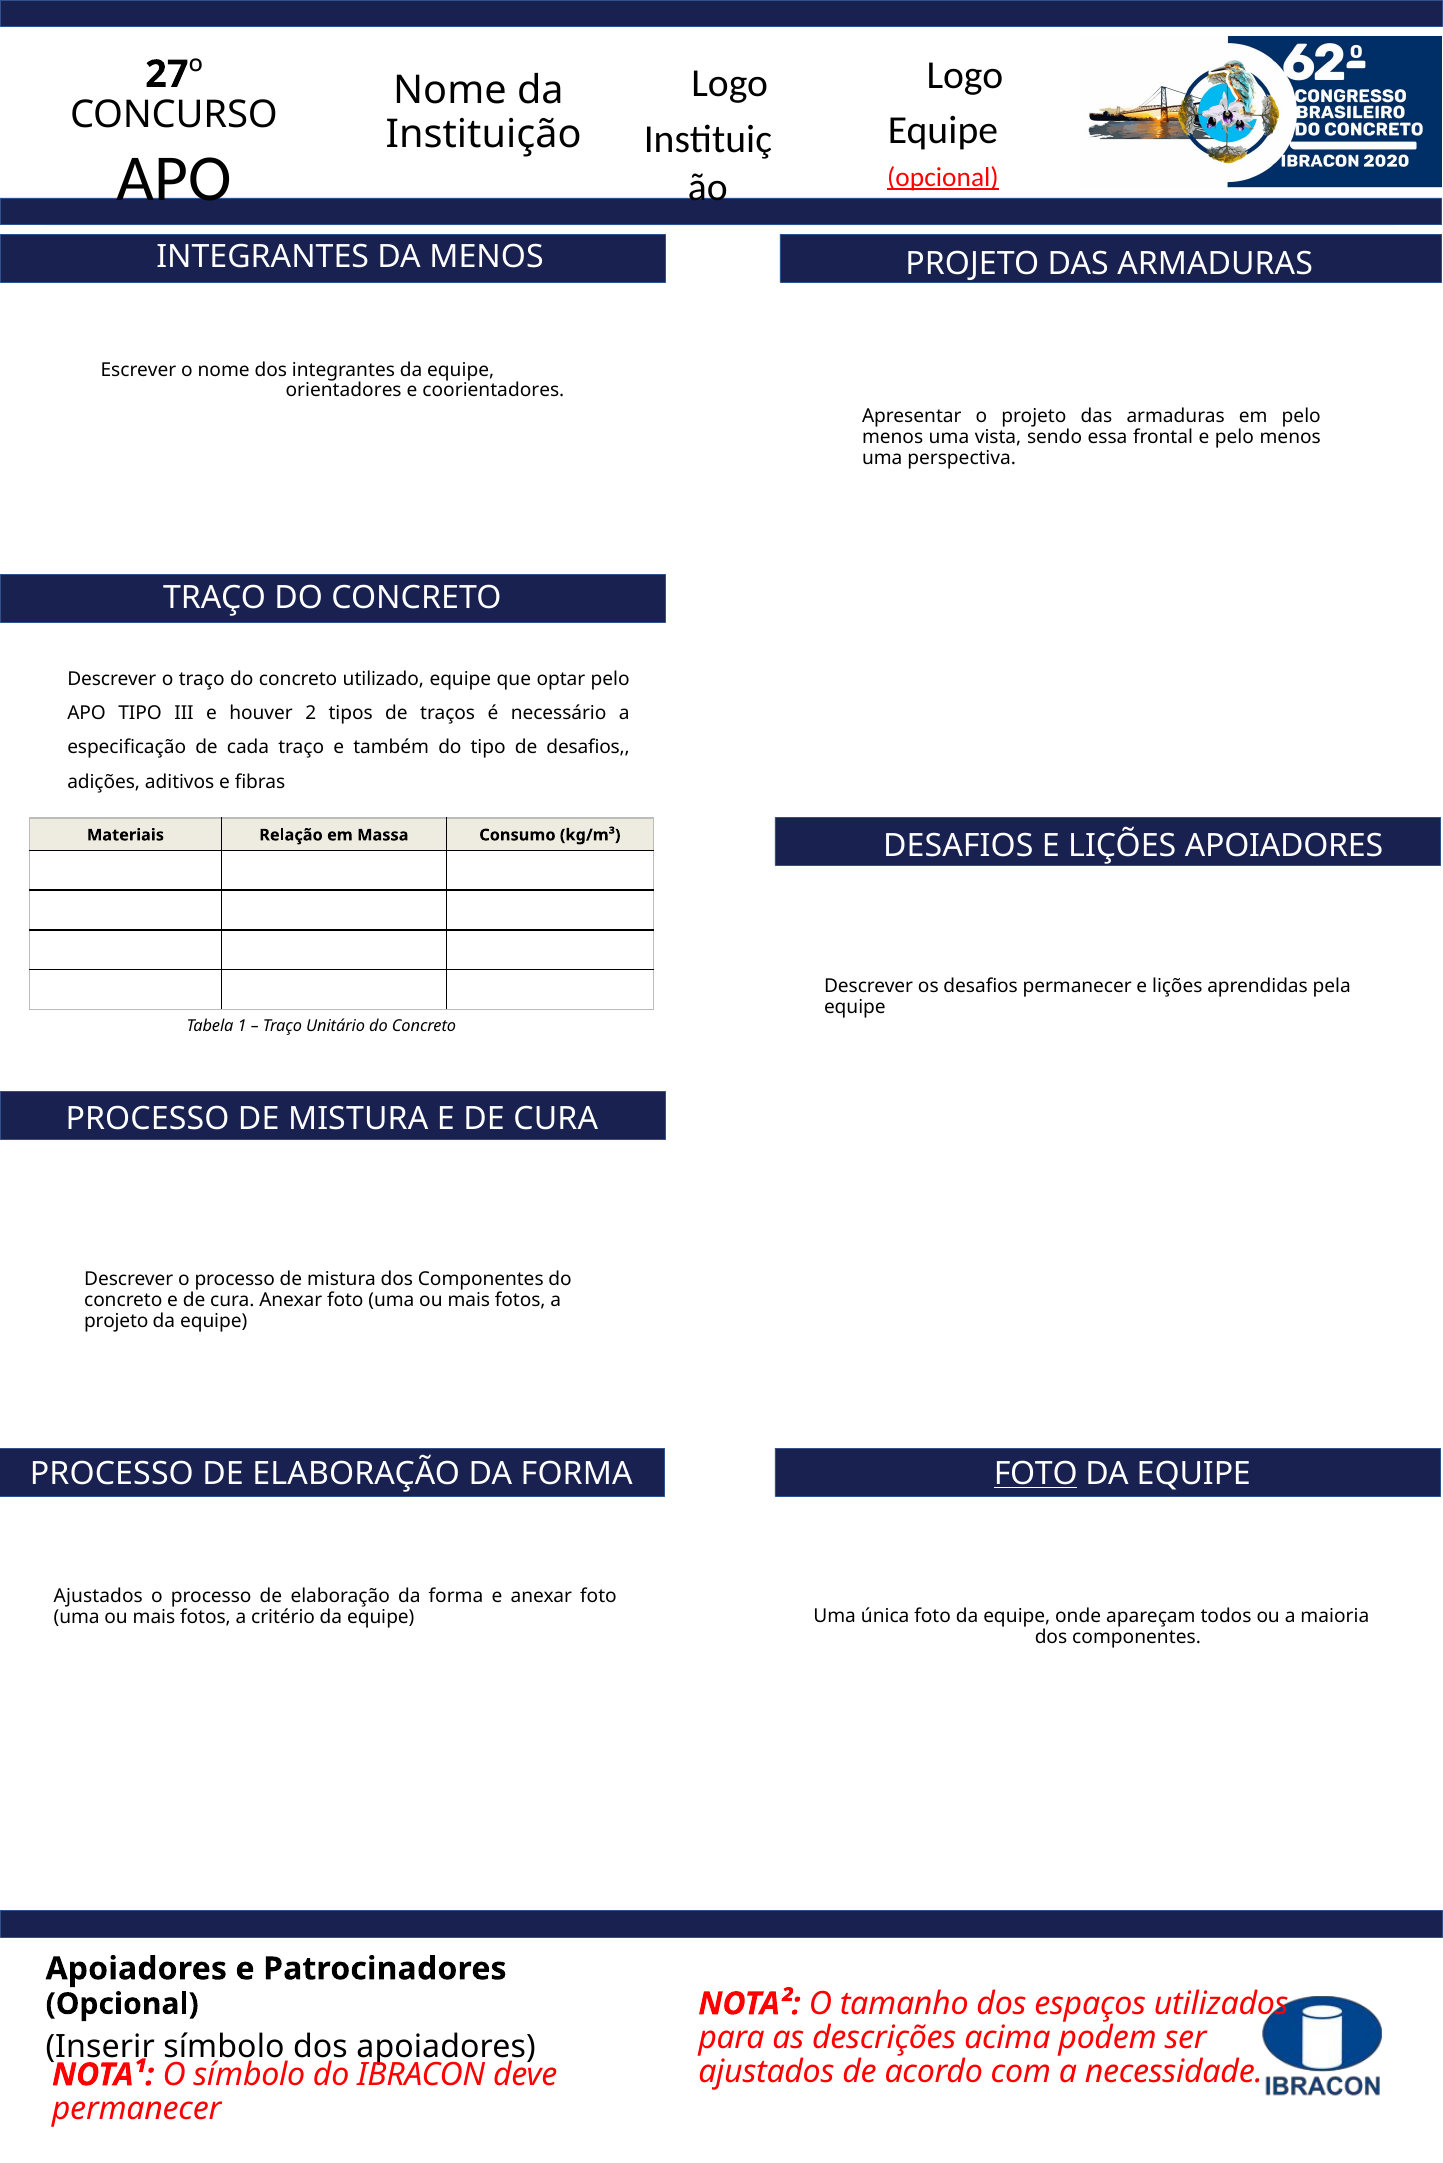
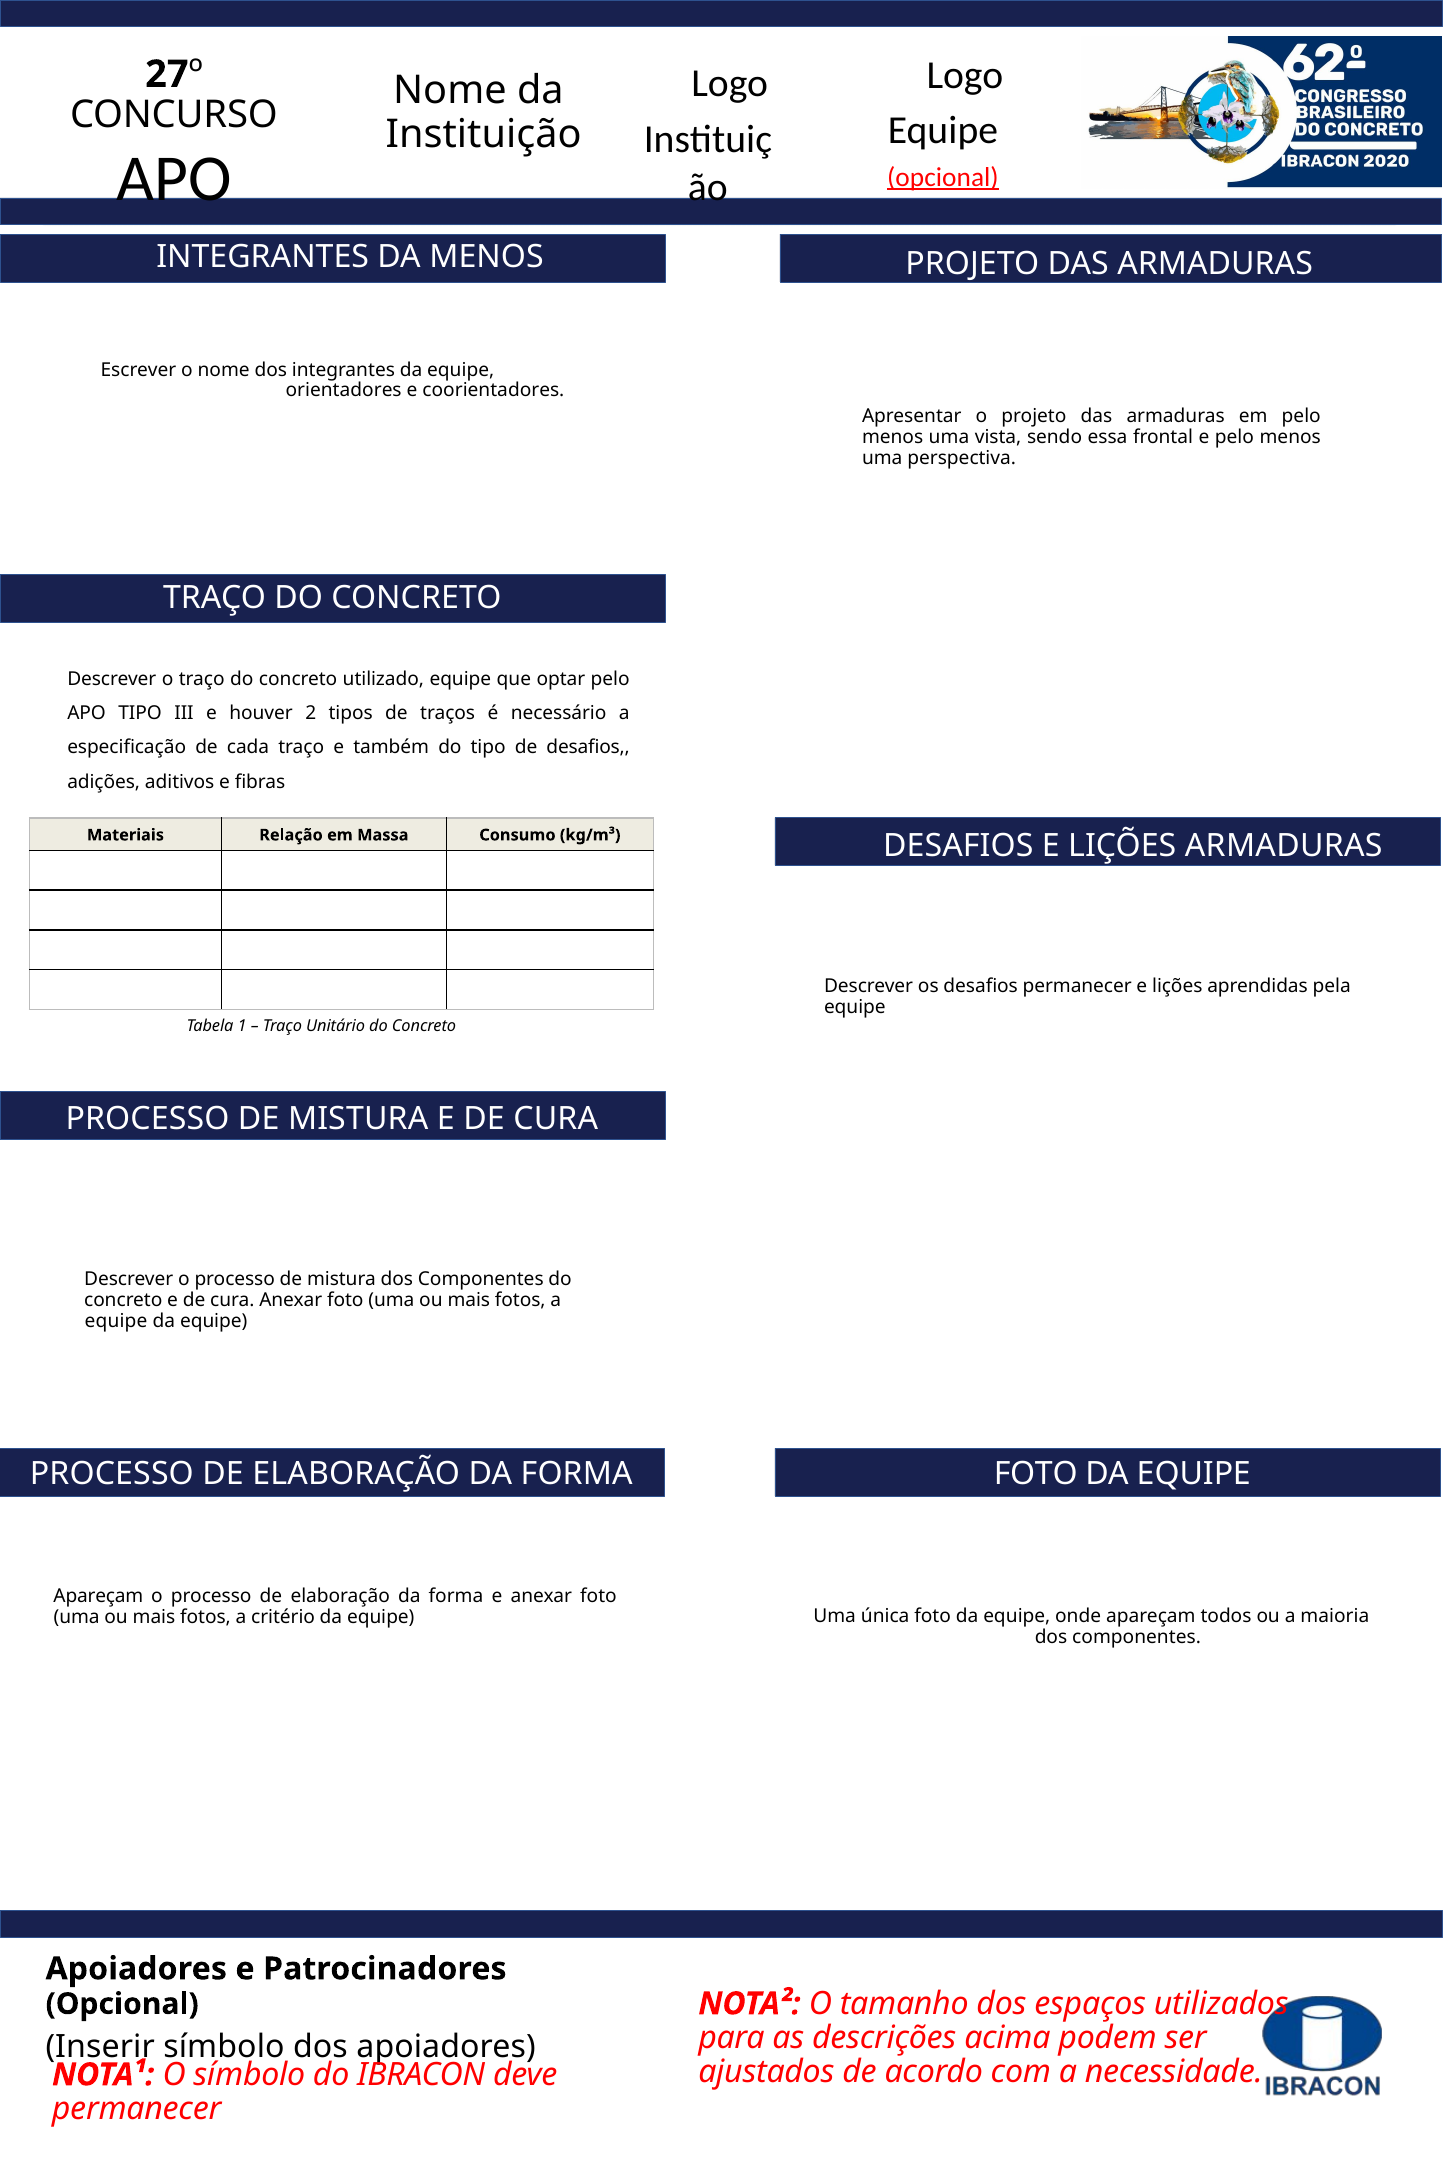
LIÇÕES APOIADORES: APOIADORES -> ARMADURAS (1284, 846)
projeto: projeto -> equipe (116, 1321)
FOTO underline: present -> none (1036, 1474)
Ajustados: Ajustados -> Apareçam (98, 1597)
